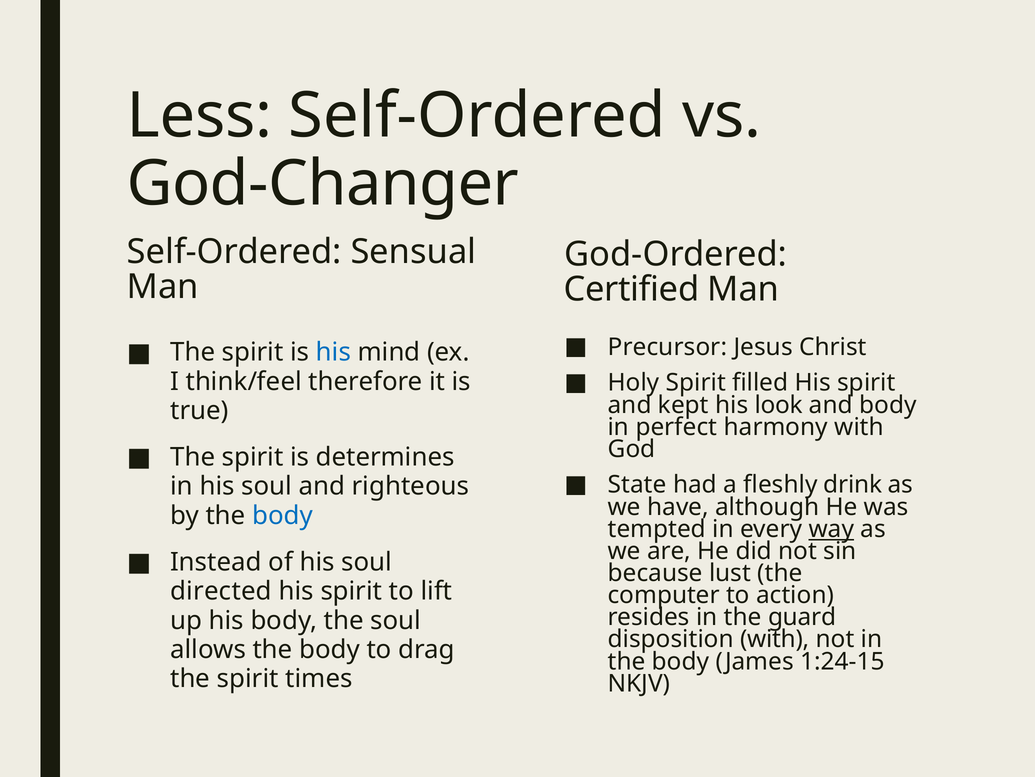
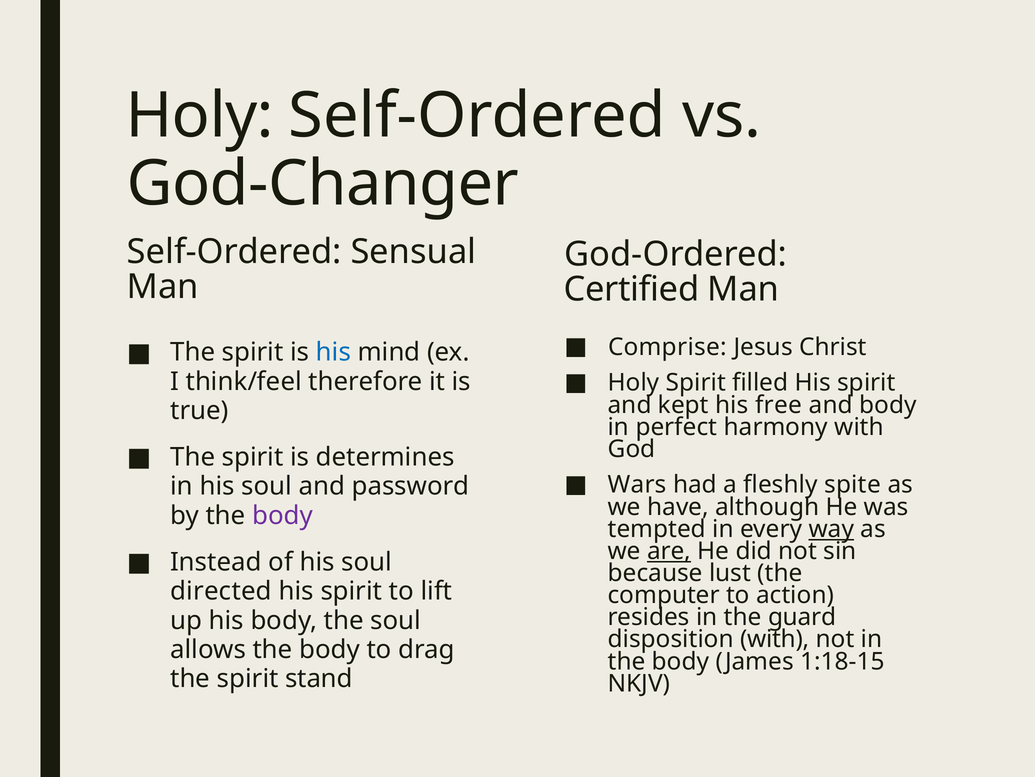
Less: Less -> Holy (200, 116)
Precursor: Precursor -> Comprise (667, 347)
look: look -> free (779, 405)
State: State -> Wars (637, 484)
drink: drink -> spite (853, 484)
righteous: righteous -> password (411, 486)
body colour: blue -> purple (282, 515)
are underline: none -> present (669, 551)
1:24-15: 1:24-15 -> 1:18-15 (843, 661)
times: times -> stand (319, 678)
